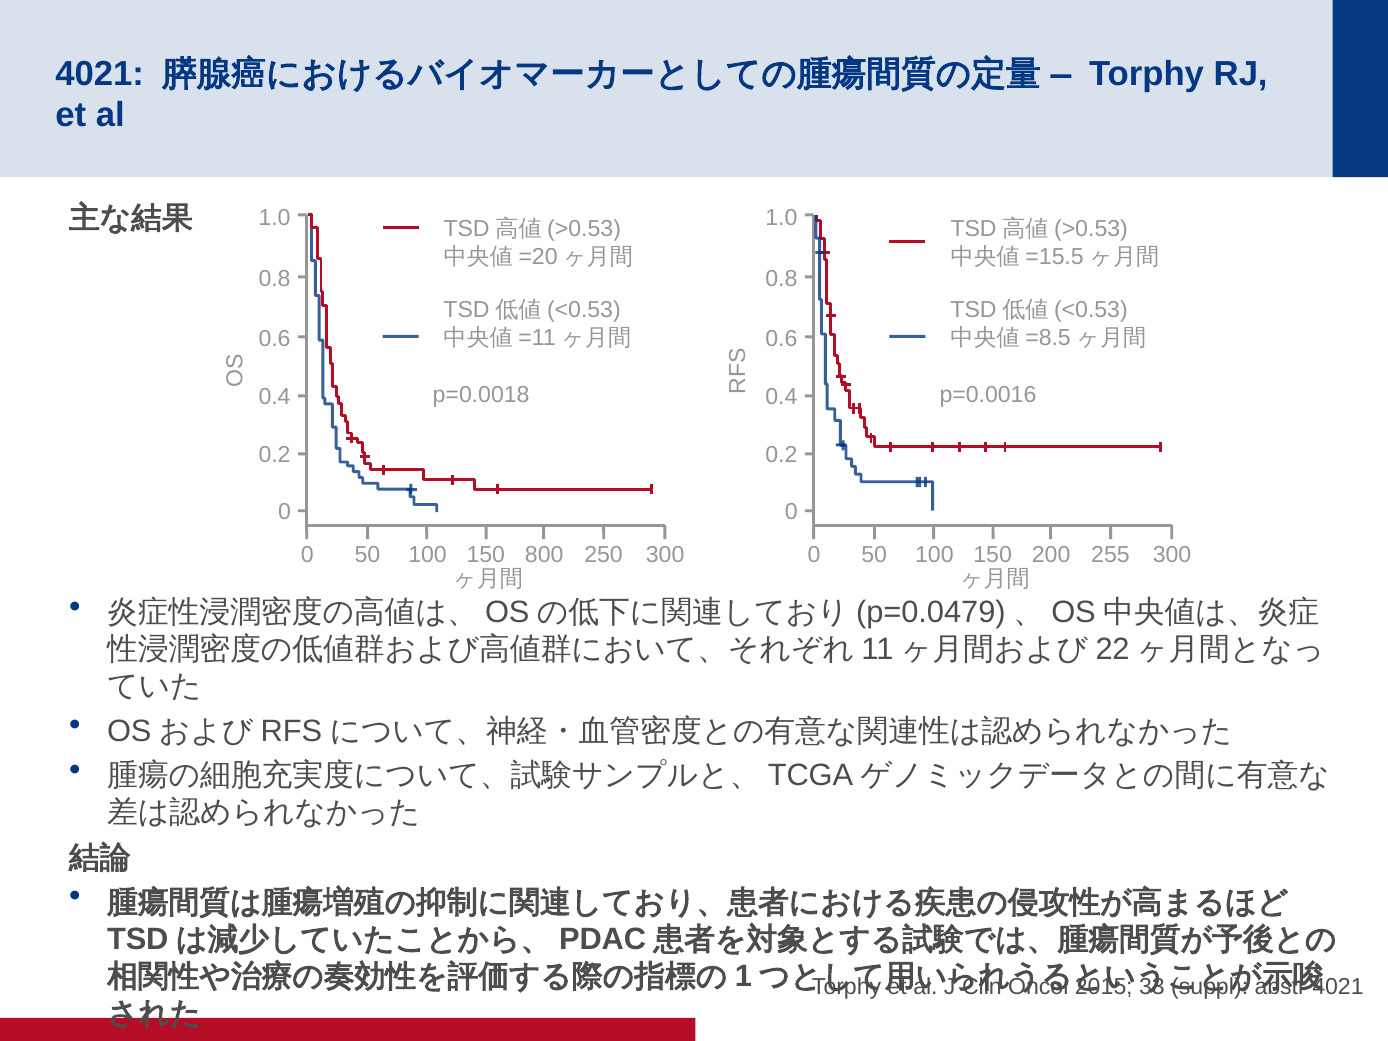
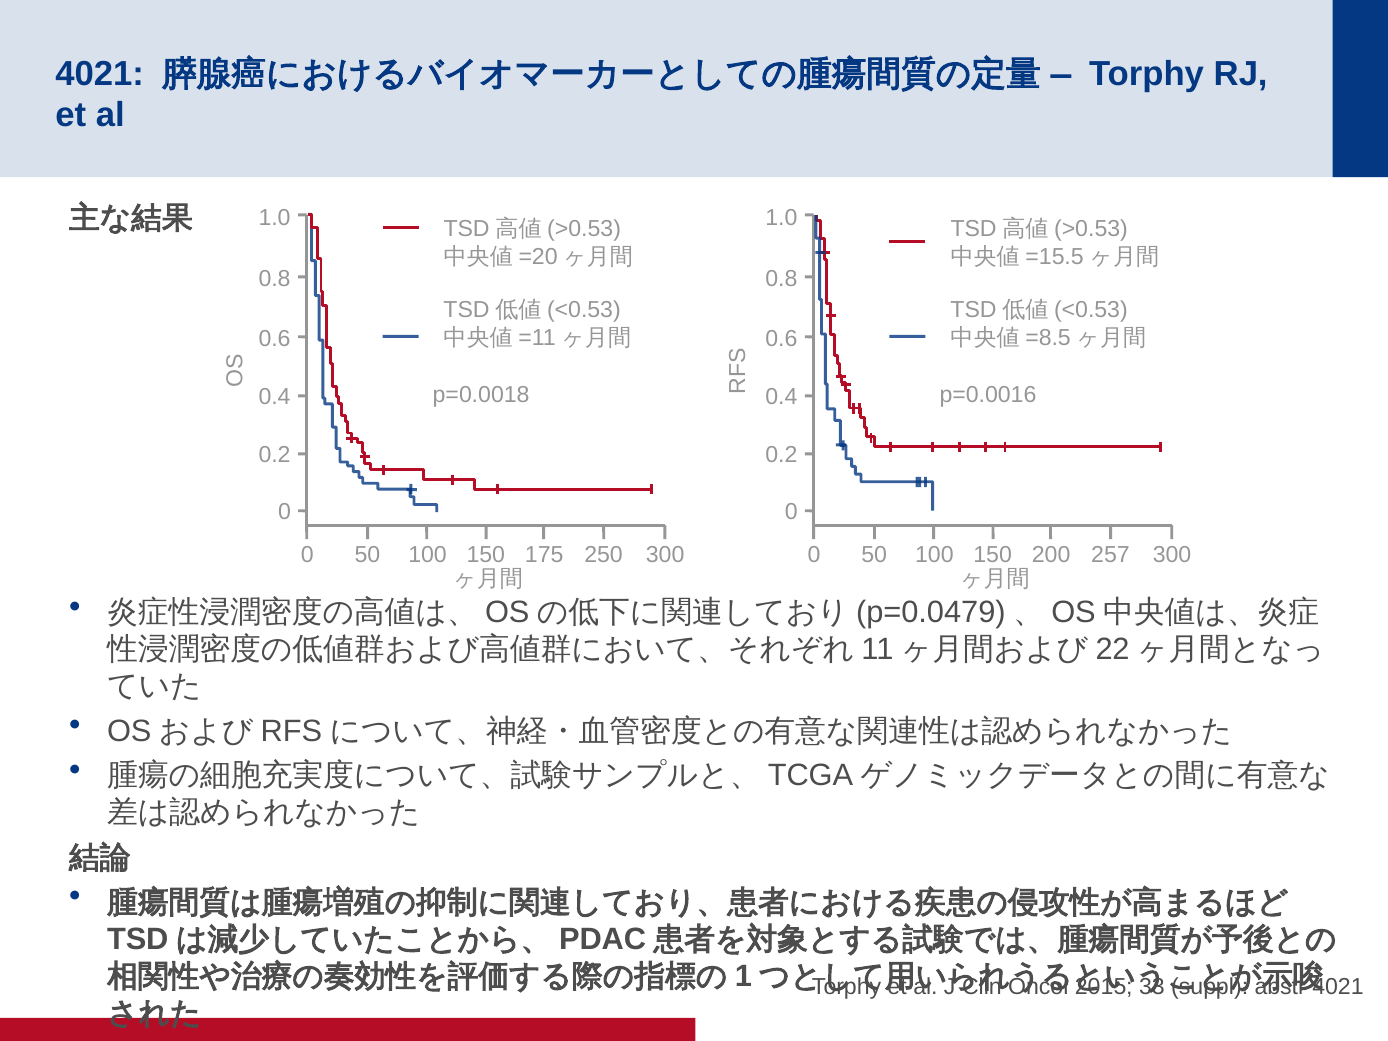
800: 800 -> 175 (544, 555)
255: 255 -> 257 (1110, 555)
